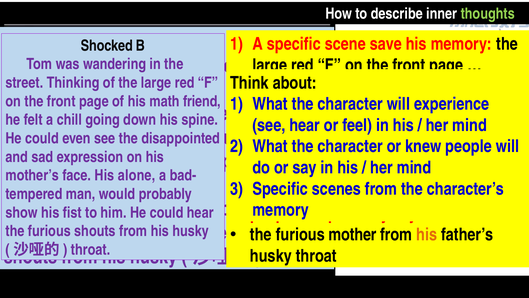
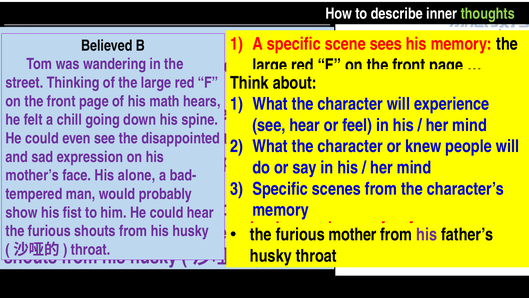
save: save -> sees (386, 44)
Shocked: Shocked -> Believed (107, 46)
friend: friend -> hears (202, 101)
his colour: orange -> purple (427, 234)
